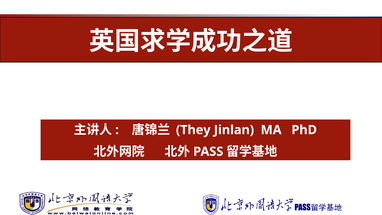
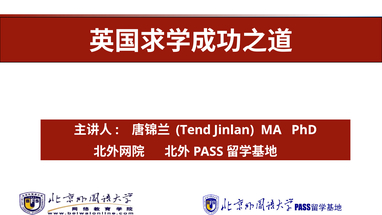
They: They -> Tend (193, 130)
